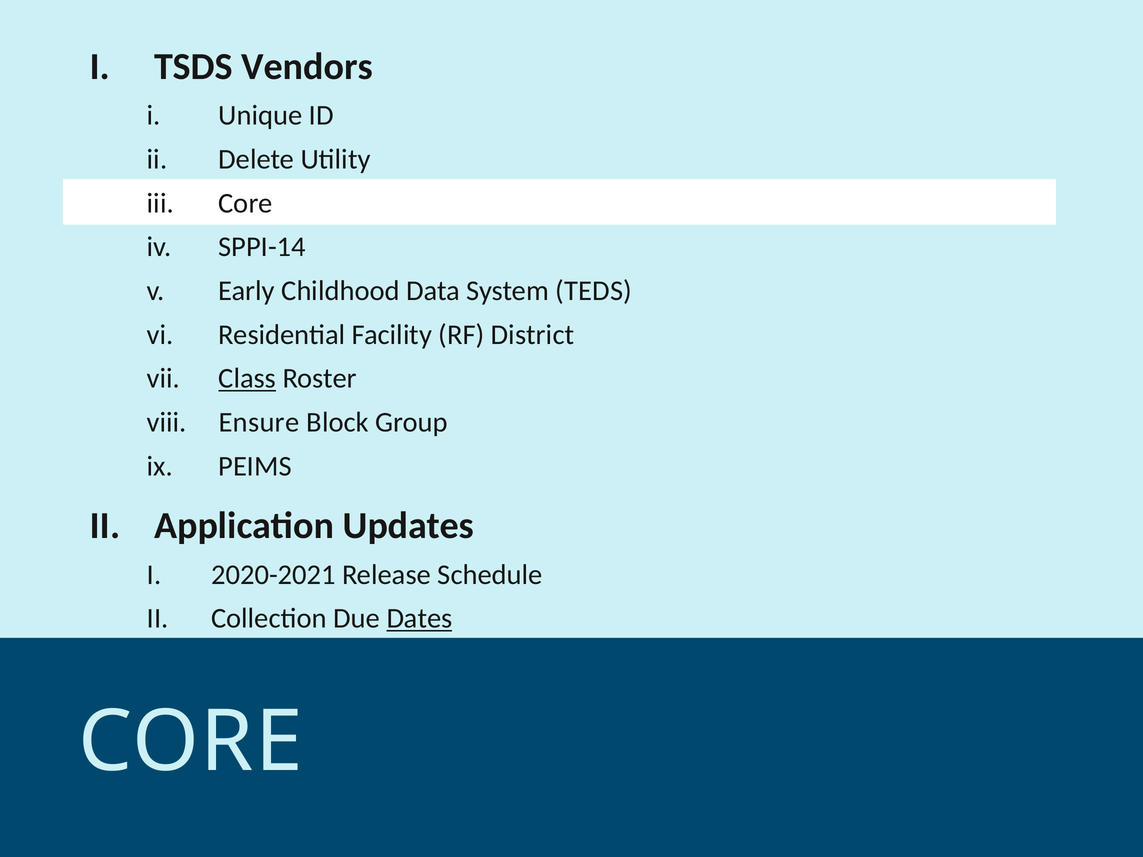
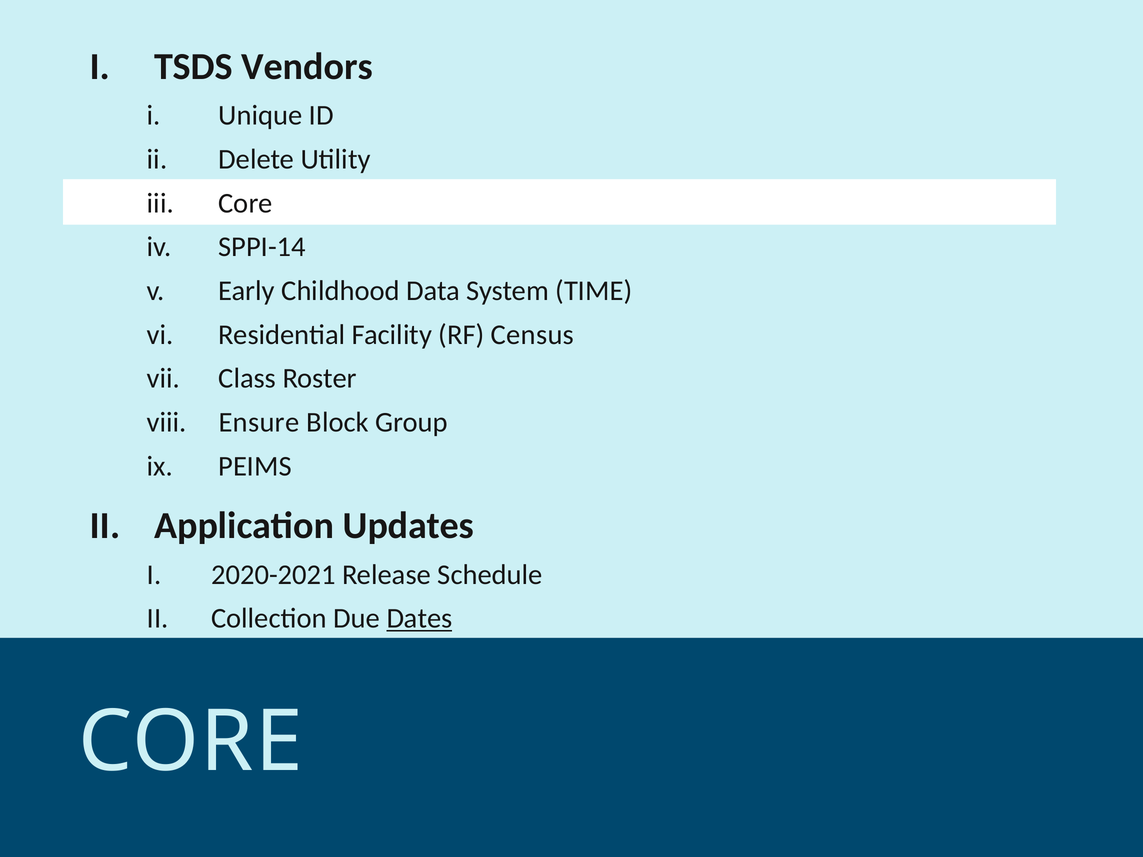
TEDS: TEDS -> TIME (594, 291)
District: District -> Census (532, 335)
Class underline: present -> none (247, 379)
